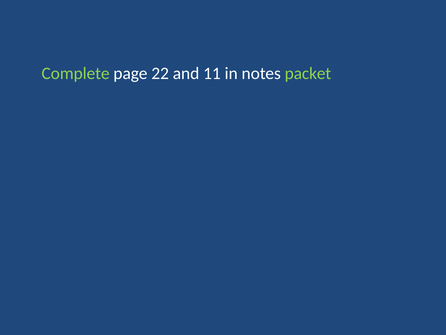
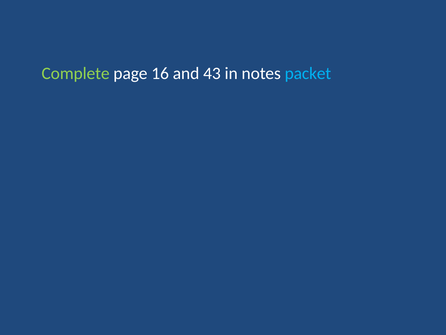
22: 22 -> 16 (160, 73)
11: 11 -> 43 (212, 73)
packet colour: light green -> light blue (308, 73)
